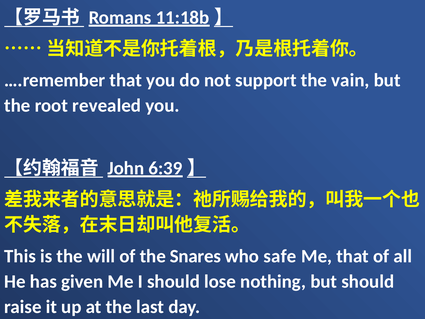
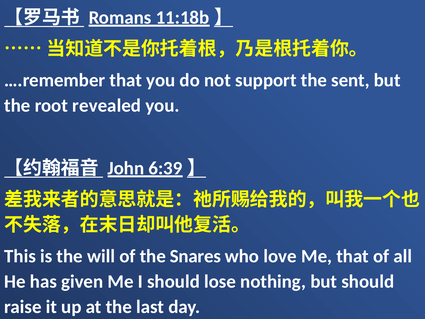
vain: vain -> sent (350, 80)
safe: safe -> love (280, 256)
